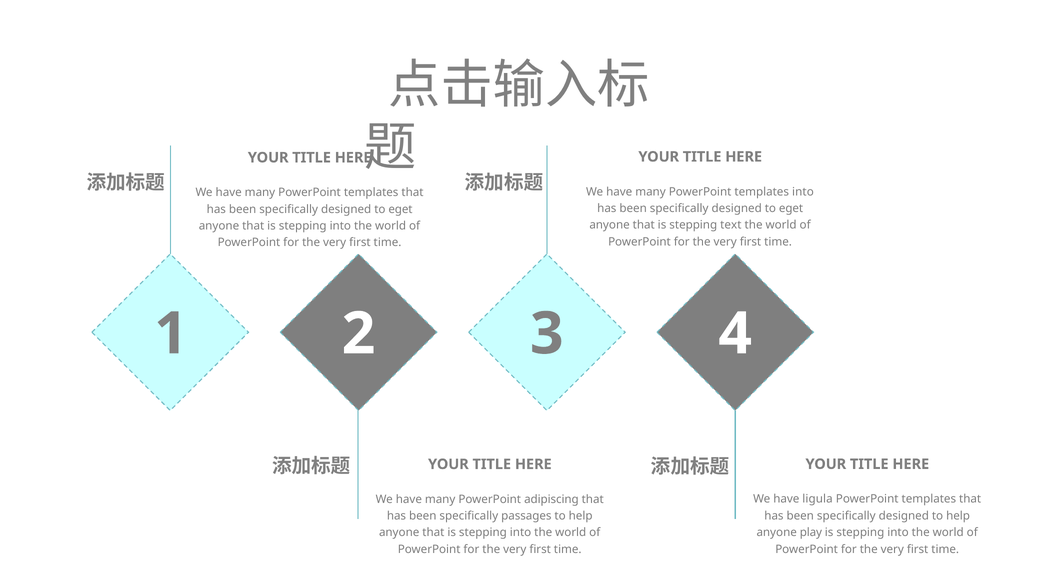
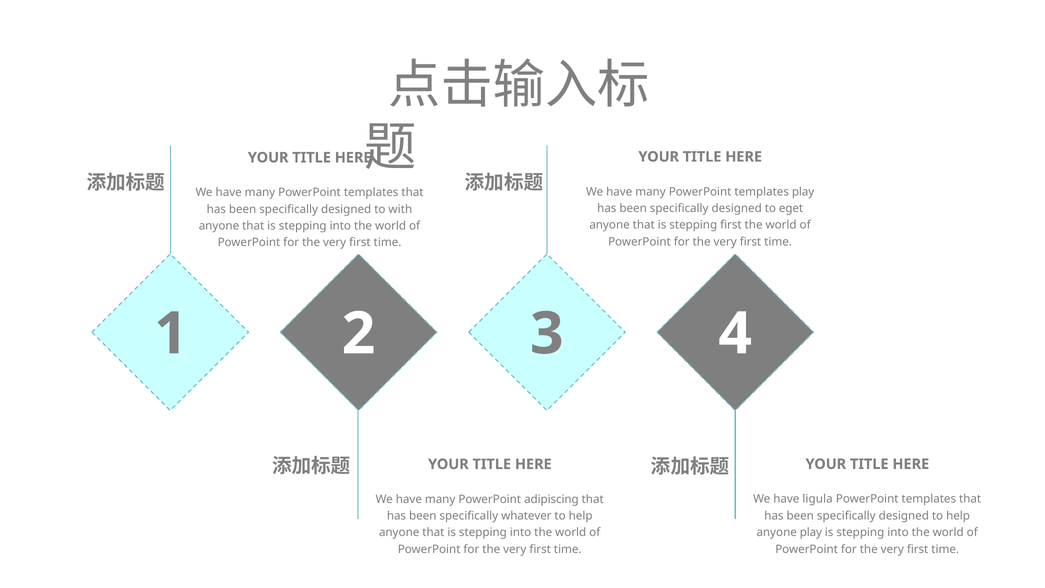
templates into: into -> play (803, 192)
eget: eget -> with (400, 209)
stepping text: text -> first (731, 225)
passages: passages -> whatever (526, 516)
